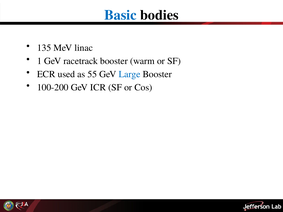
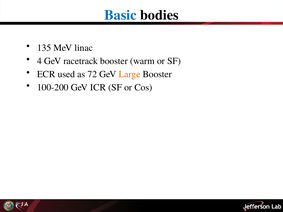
1: 1 -> 4 (39, 61)
55: 55 -> 72 (92, 74)
Large colour: blue -> orange (130, 74)
